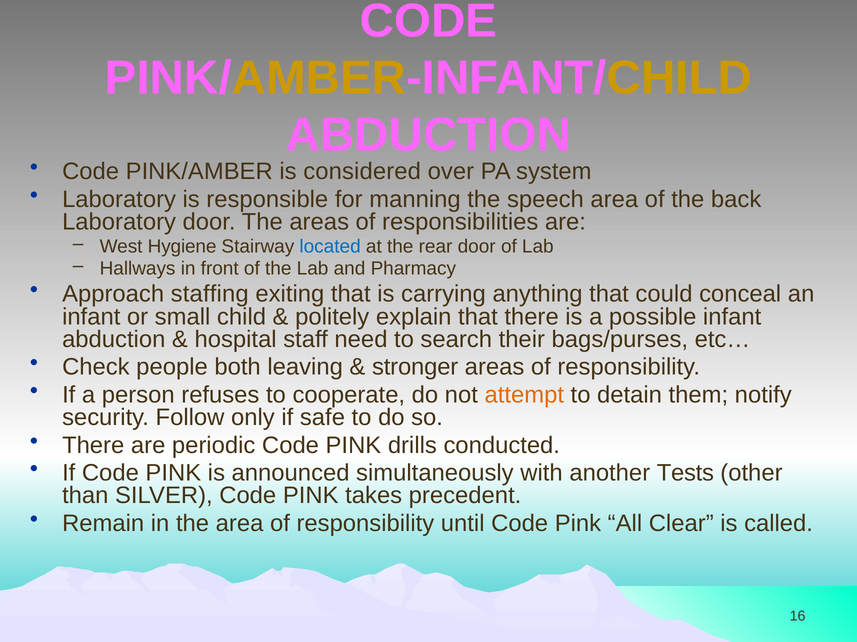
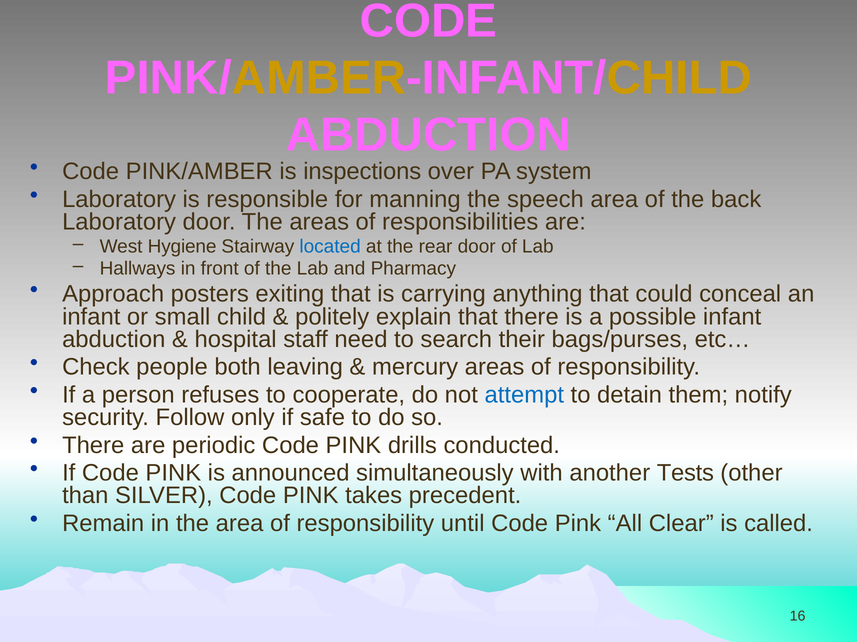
considered: considered -> inspections (362, 172)
staffing: staffing -> posters (210, 294)
stronger: stronger -> mercury (415, 368)
attempt colour: orange -> blue (524, 395)
